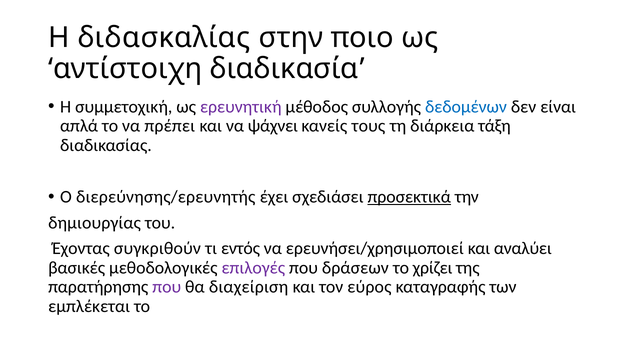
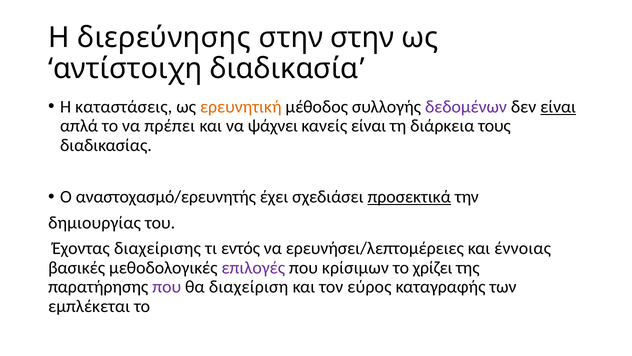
διδασκαλίας: διδασκαλίας -> διερεύνησης (164, 37)
στην ποιο: ποιο -> στην (362, 37)
συμμετοχική: συμμετοχική -> καταστάσεις (124, 107)
ερευνητική colour: purple -> orange (241, 107)
δεδομένων colour: blue -> purple (466, 107)
είναι underline: none -> present (558, 107)
κανείς τους: τους -> είναι (369, 126)
τάξη: τάξη -> τους (494, 126)
διερεύνησης/ερευνητής: διερεύνησης/ερευνητής -> αναστοχασμό/ερευνητής (166, 197)
συγκριθούν: συγκριθούν -> διαχείρισης (157, 248)
ερευνήσει/χρησιμοποιεί: ερευνήσει/χρησιμοποιεί -> ερευνήσει/λεπτομέρειες (375, 248)
αναλύει: αναλύει -> έννοιας (523, 248)
δράσεων: δράσεων -> κρίσιμων (355, 267)
